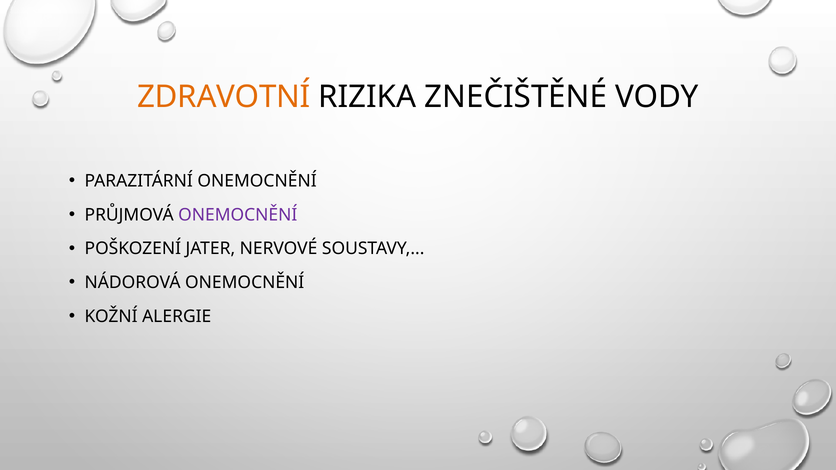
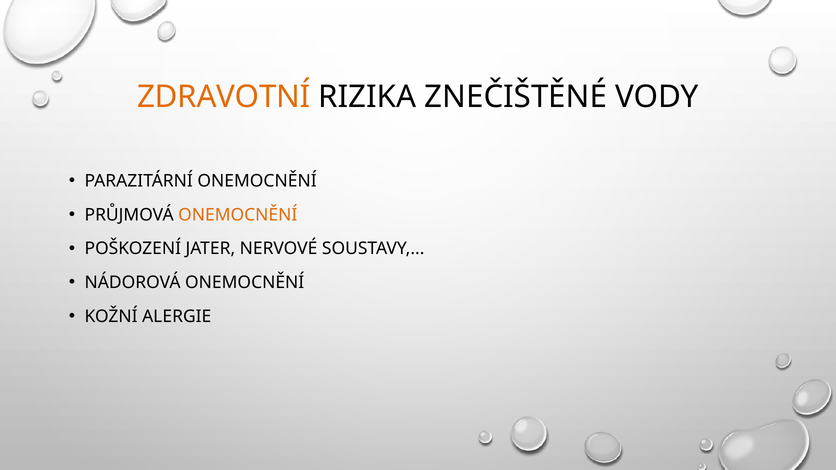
ONEMOCNĚNÍ colour: purple -> orange (238, 215)
